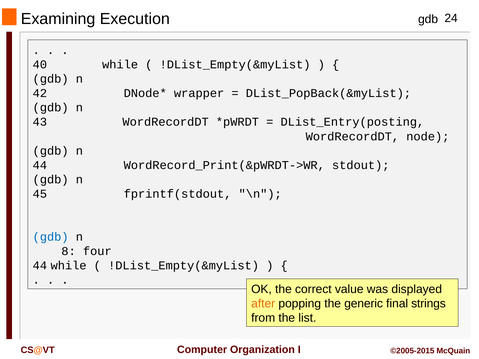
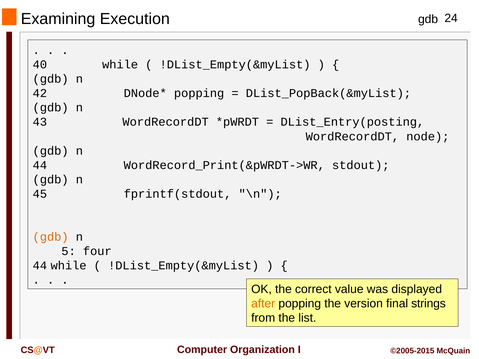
wrapper: wrapper -> popping (199, 93)
gdb colour: blue -> orange (51, 237)
8: 8 -> 5 (69, 251)
generic: generic -> version (364, 304)
